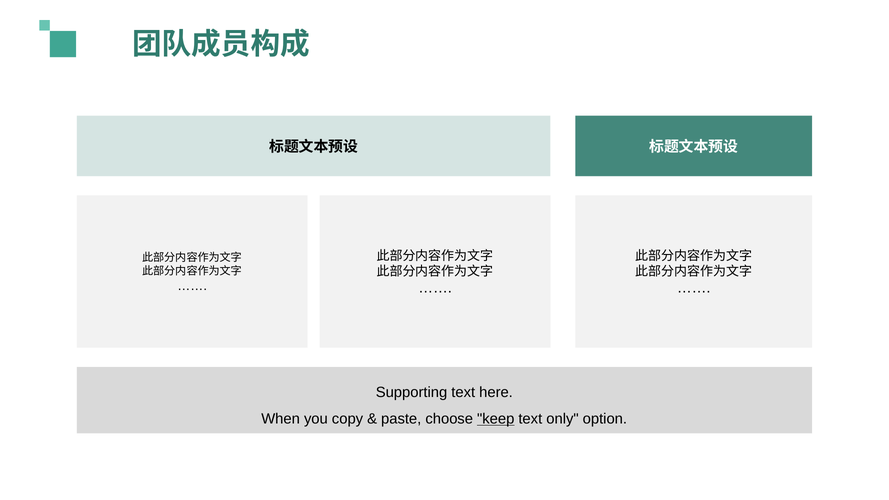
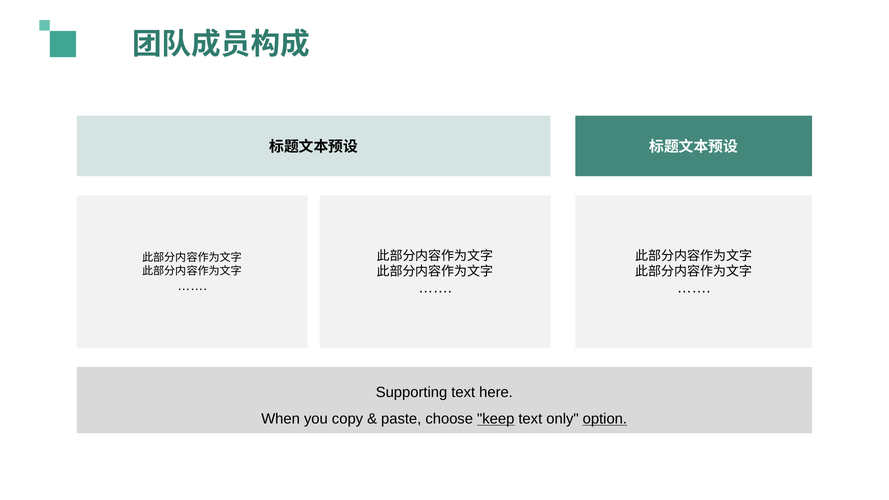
option underline: none -> present (605, 419)
